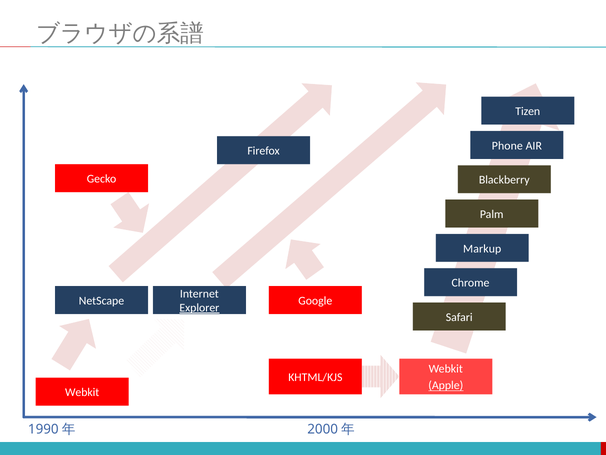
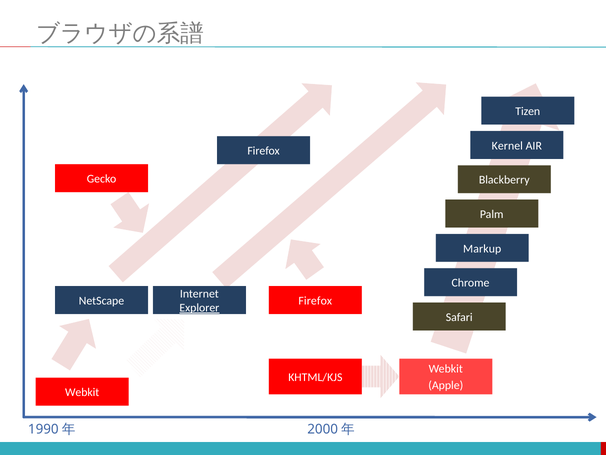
Phone: Phone -> Kernel (507, 146)
NetScape Google: Google -> Firefox (315, 301)
Apple underline: present -> none (446, 385)
